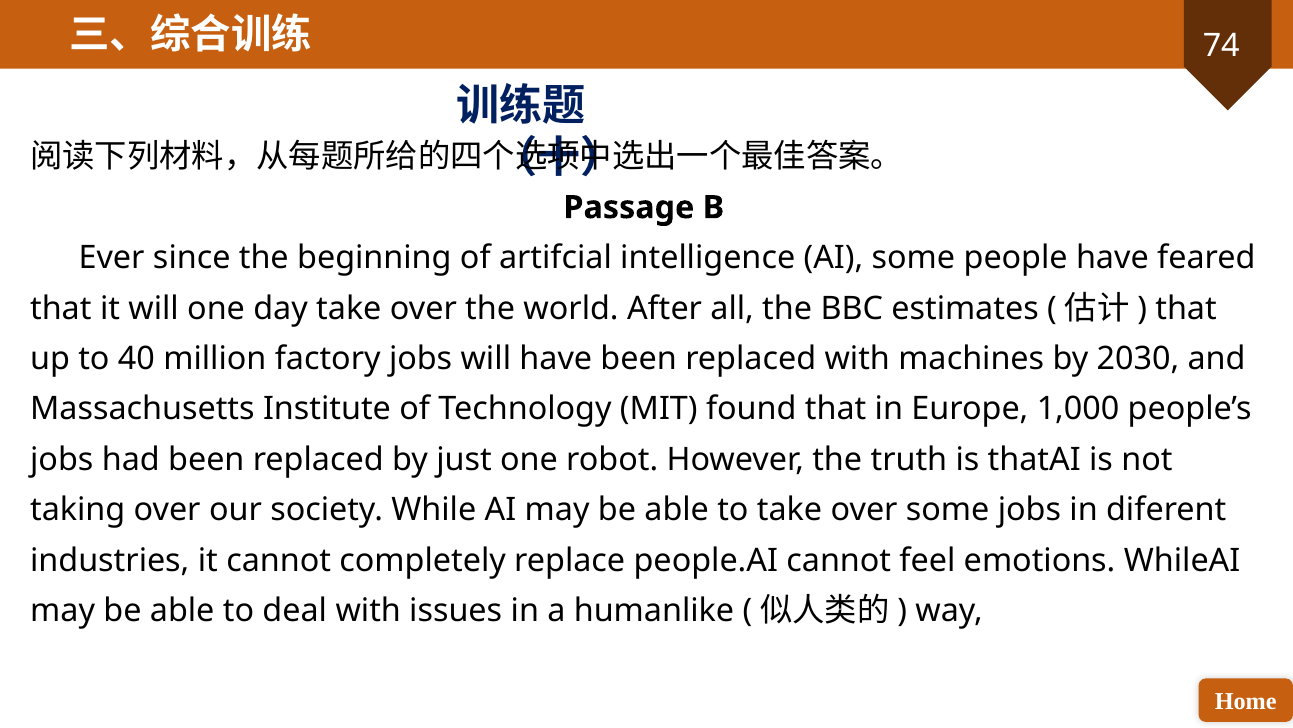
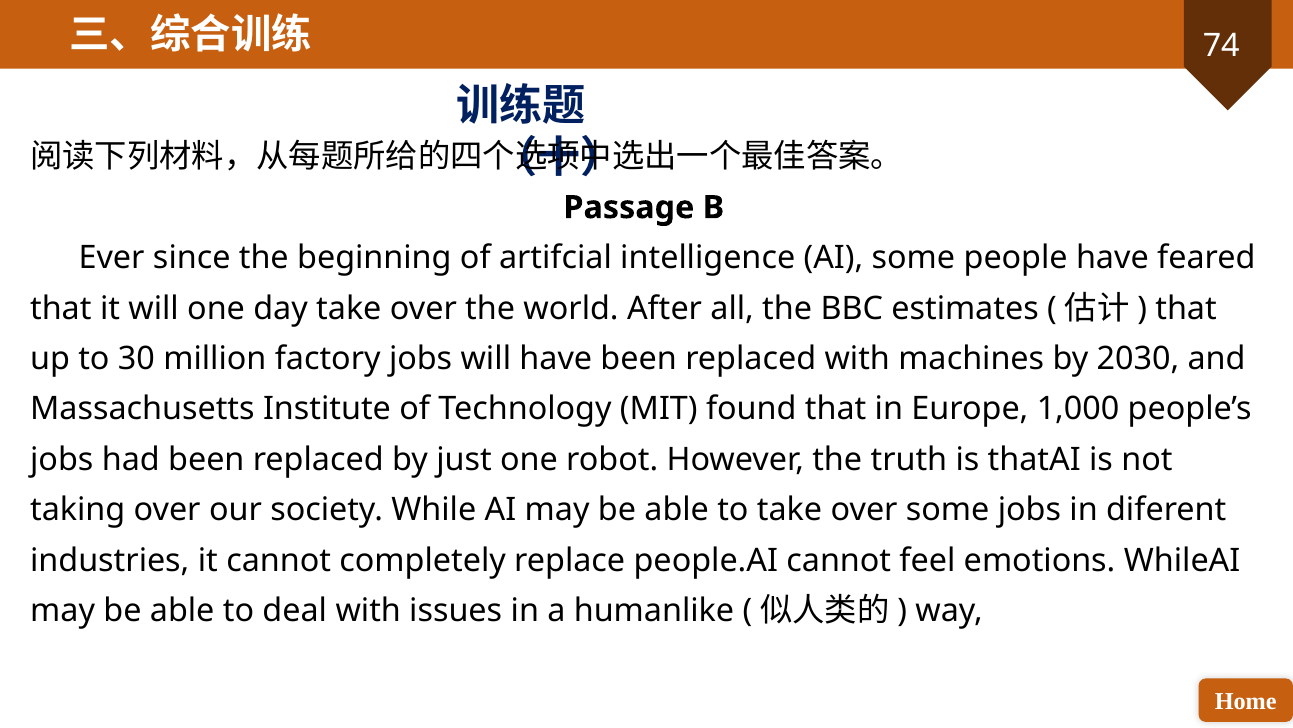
40: 40 -> 30 (136, 359)
